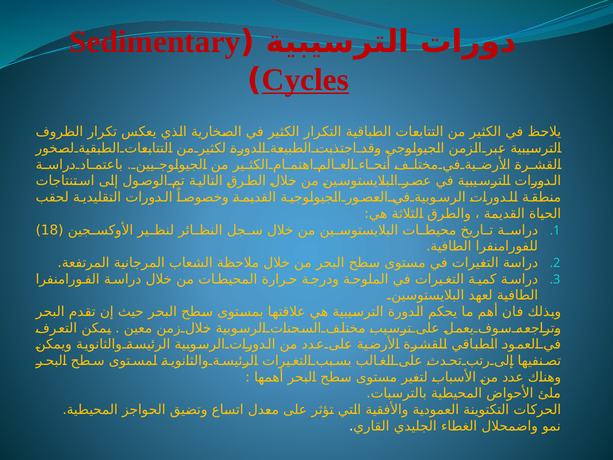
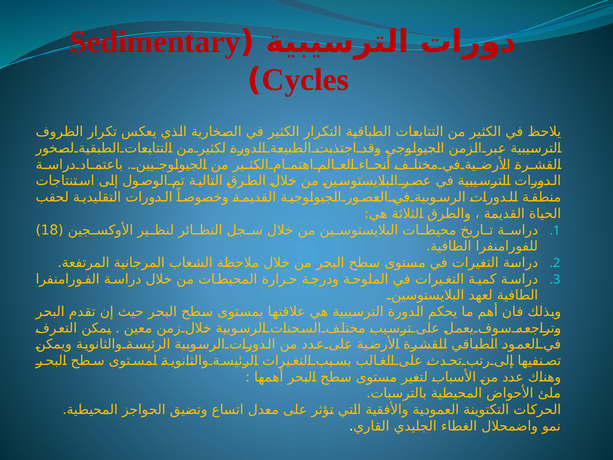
Cycles underline: present -> none (305, 80)
